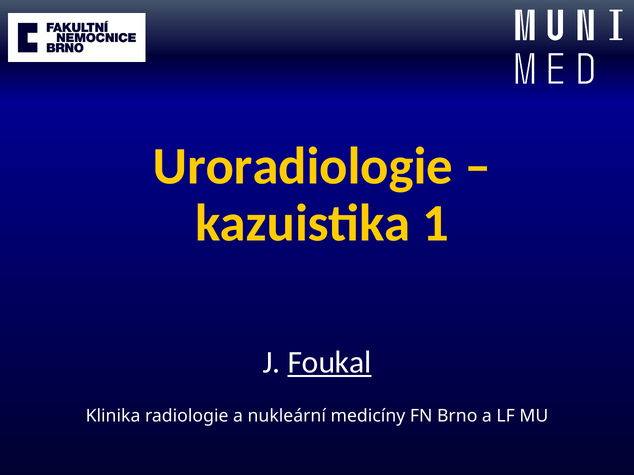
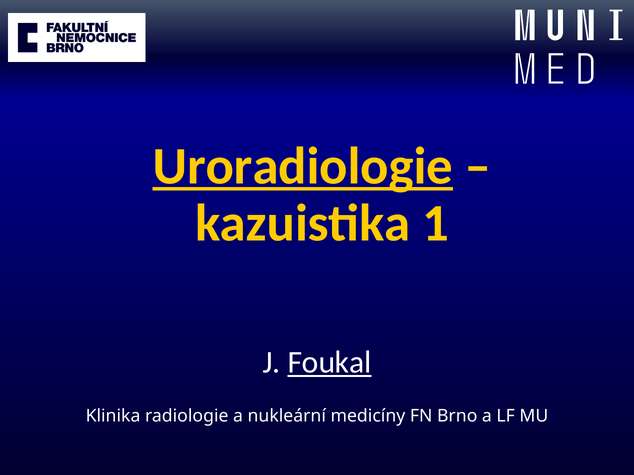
Uroradiologie underline: none -> present (303, 166)
